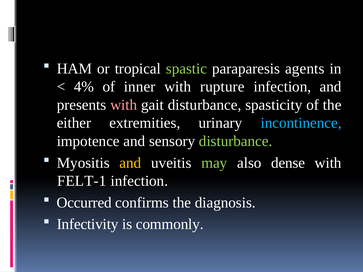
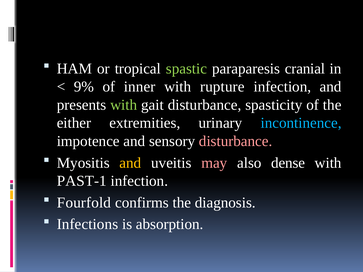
agents: agents -> cranial (305, 69)
4%: 4% -> 9% (84, 87)
with colour: pink -> light green (124, 105)
disturbance colour: light green -> pink (236, 141)
may colour: light green -> pink (214, 163)
FELT-1: FELT-1 -> PAST-1 (82, 181)
Occurred: Occurred -> Fourfold (84, 203)
Infectivity: Infectivity -> Infections (87, 224)
commonly: commonly -> absorption (170, 224)
